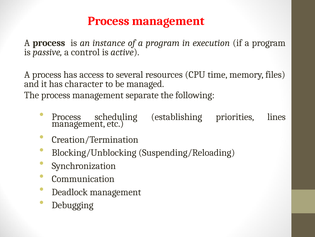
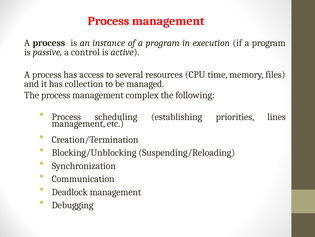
character: character -> collection (84, 84)
separate: separate -> complex (142, 95)
